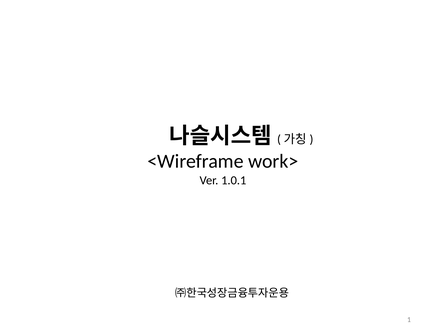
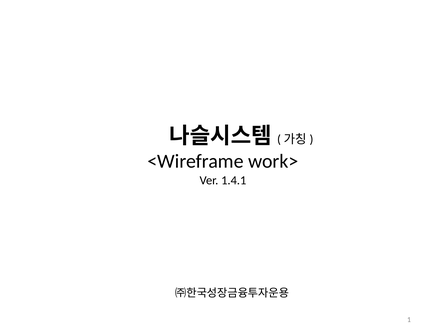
1.0.1: 1.0.1 -> 1.4.1 (234, 180)
